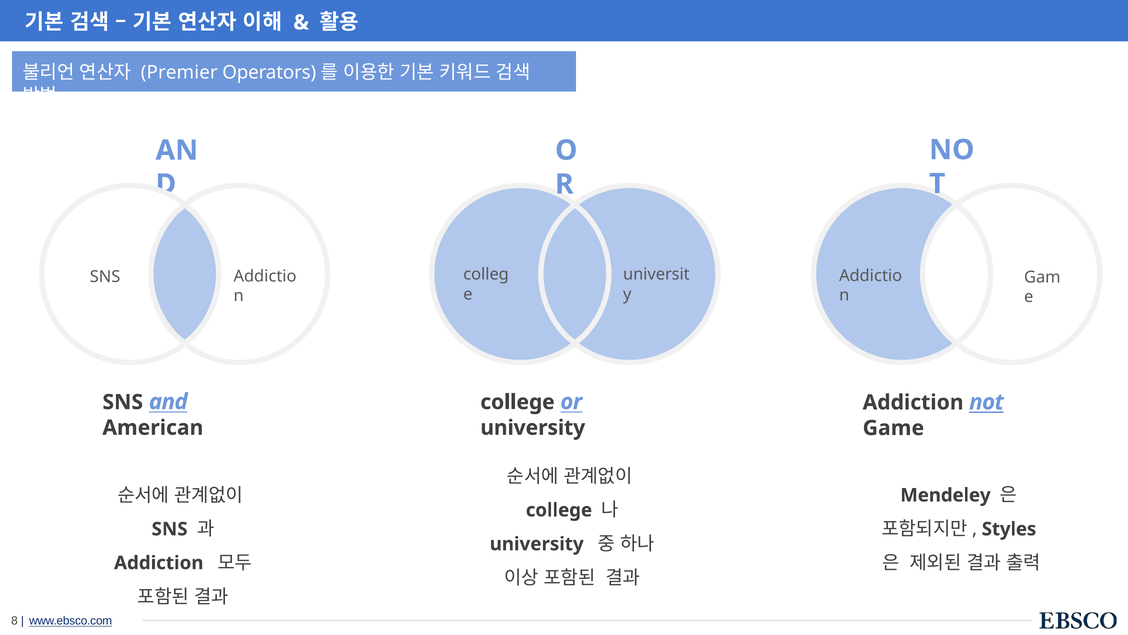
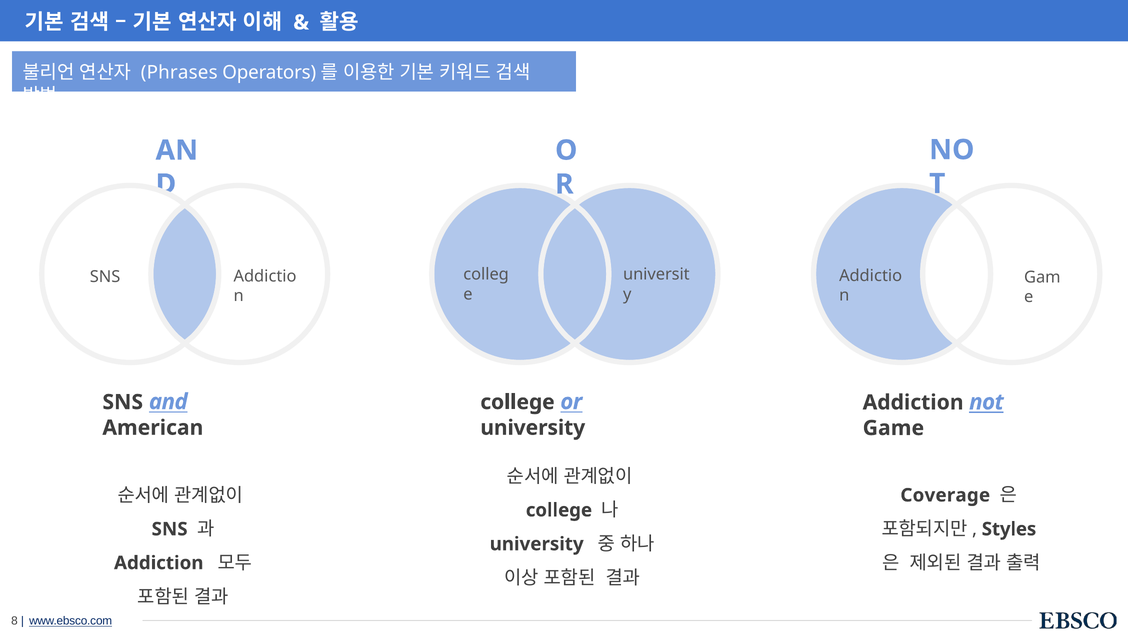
Premier: Premier -> Phrases (179, 73)
Mendeley: Mendeley -> Coverage (945, 495)
